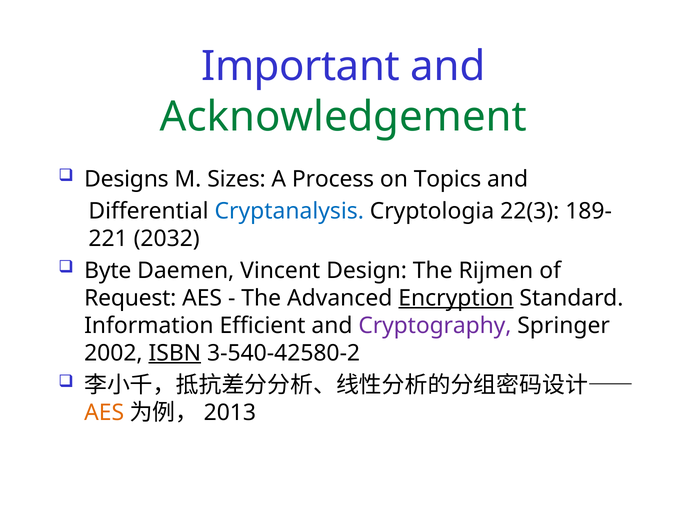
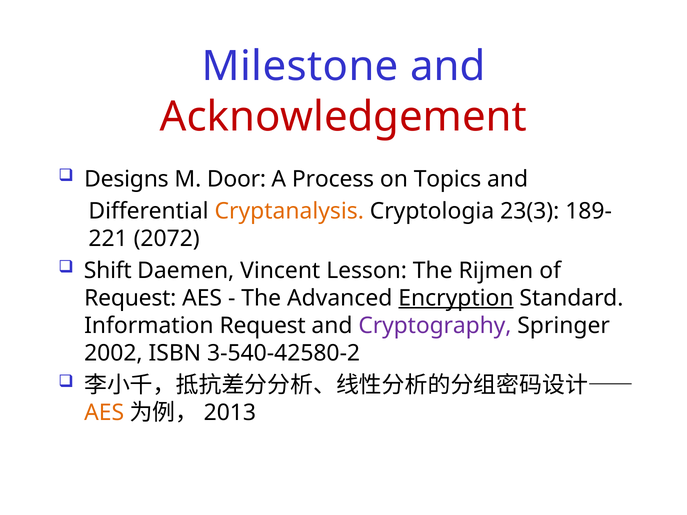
Important: Important -> Milestone (300, 66)
Acknowledgement colour: green -> red (343, 117)
Sizes: Sizes -> Door (237, 179)
Cryptanalysis colour: blue -> orange (289, 211)
22(3: 22(3 -> 23(3 (530, 211)
2032: 2032 -> 2072 (167, 239)
Byte: Byte -> Shift (108, 271)
Design: Design -> Lesson (367, 271)
Information Efficient: Efficient -> Request (263, 326)
ISBN underline: present -> none (175, 353)
